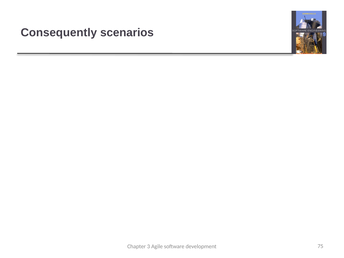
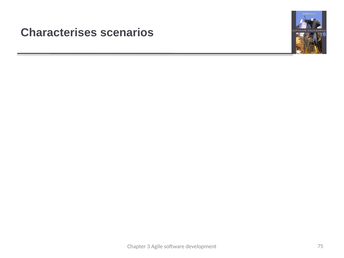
Consequently: Consequently -> Characterises (59, 33)
